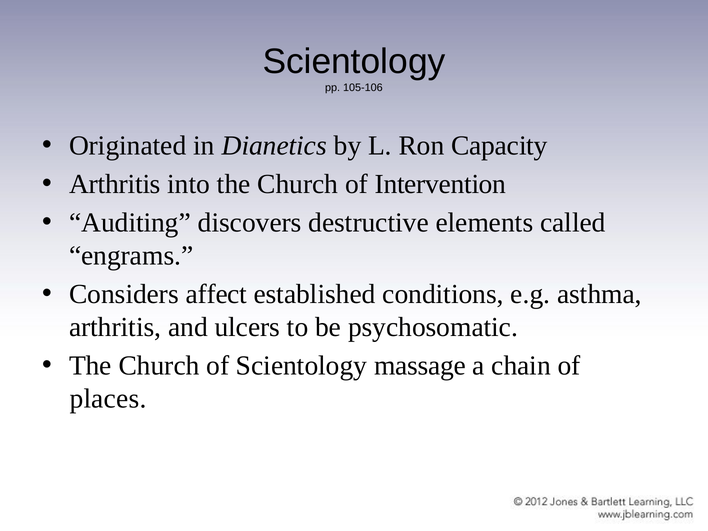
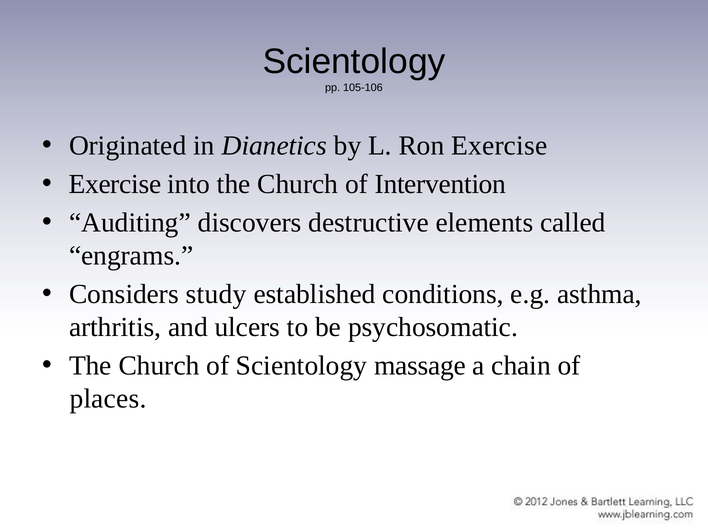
Ron Capacity: Capacity -> Exercise (499, 146)
Arthritis: Arthritis -> Exercise (115, 184)
affect: affect -> study (216, 294)
